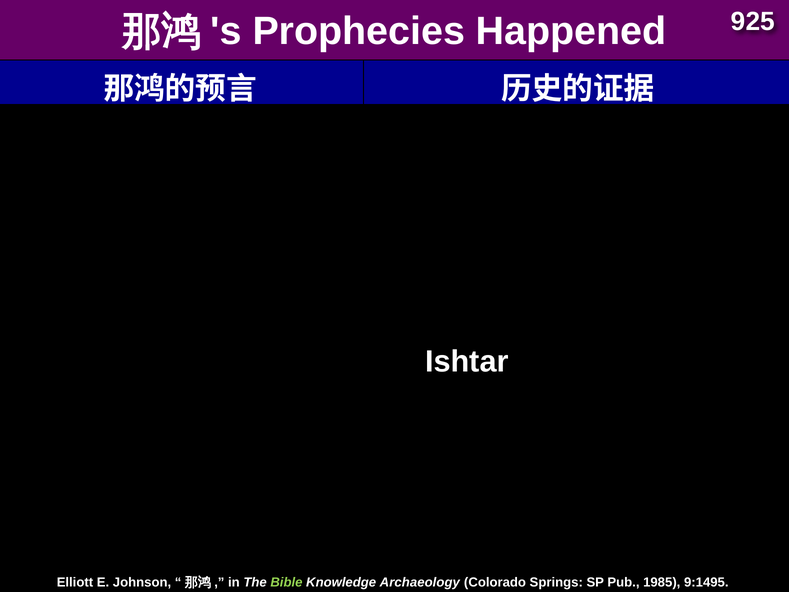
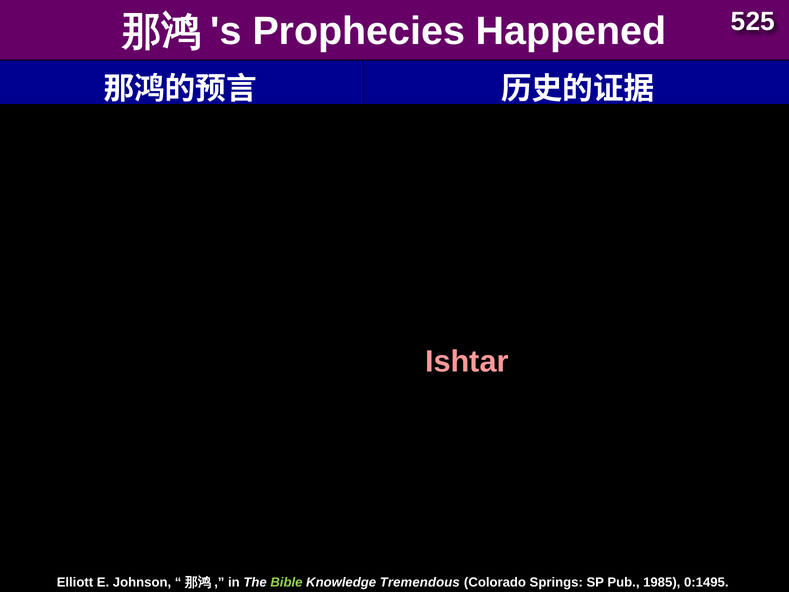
925: 925 -> 525 (753, 21)
Ishtar colour: white -> pink (467, 362)
Knowledge Archaeology: Archaeology -> Tremendous (420, 582)
9:1495: 9:1495 -> 0:1495 (706, 582)
